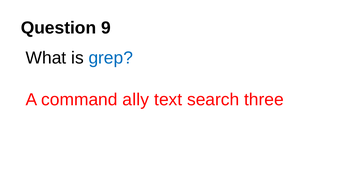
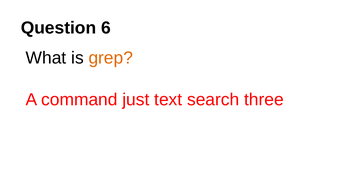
9: 9 -> 6 (106, 28)
grep colour: blue -> orange (111, 58)
ally: ally -> just (136, 99)
